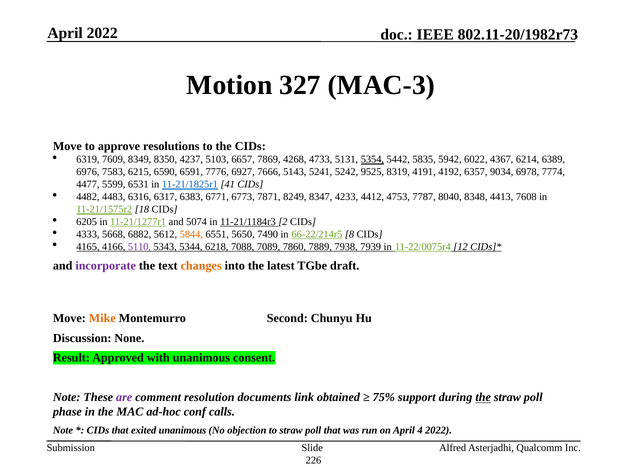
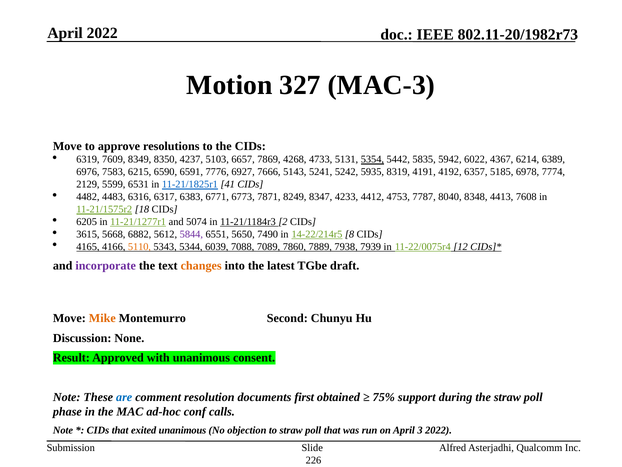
9525: 9525 -> 5935 (372, 172)
9034: 9034 -> 5185 (502, 172)
4477: 4477 -> 2129 (88, 184)
4333: 4333 -> 3615 (88, 234)
5844 colour: orange -> purple (191, 234)
66-22/214r5: 66-22/214r5 -> 14-22/214r5 (317, 234)
5110 colour: purple -> orange (139, 246)
6218: 6218 -> 6039 (217, 246)
are colour: purple -> blue (124, 397)
link: link -> first (304, 397)
the underline: present -> none (483, 397)
4: 4 -> 3 (420, 430)
